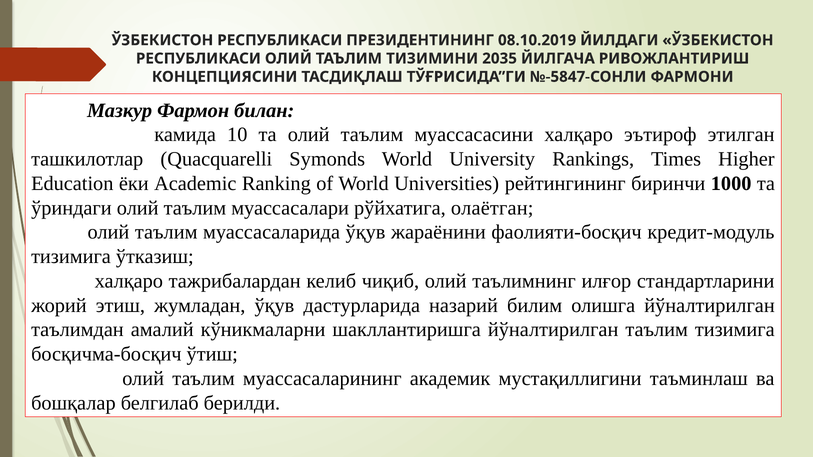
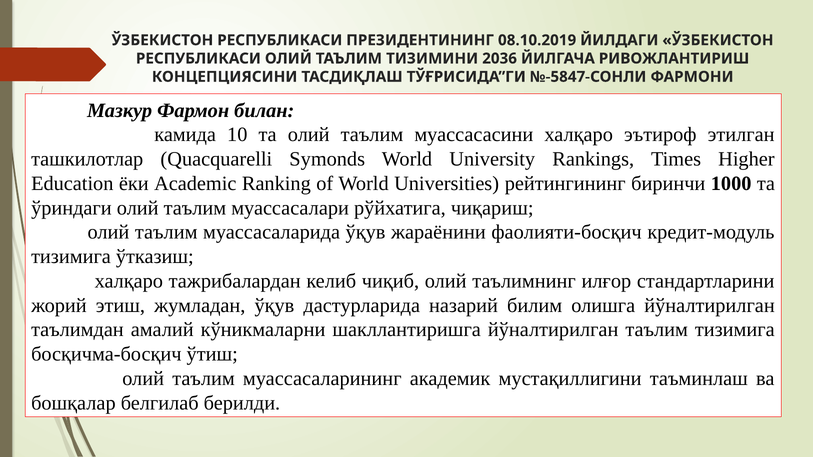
2035: 2035 -> 2036 (500, 59)
олаётган: олаётган -> чиқариш (492, 208)
